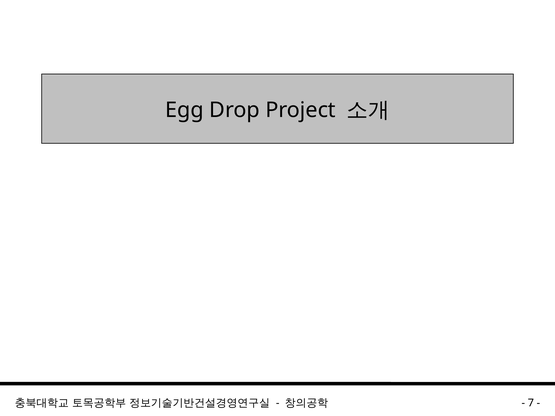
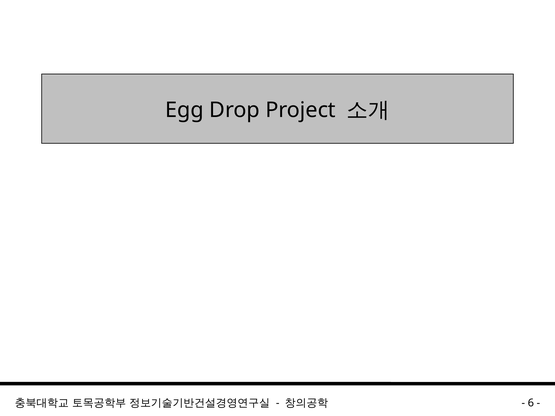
7: 7 -> 6 (531, 403)
